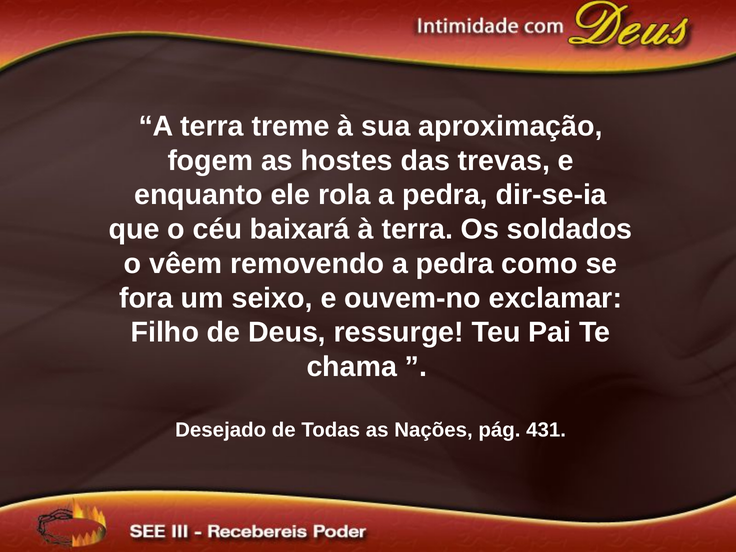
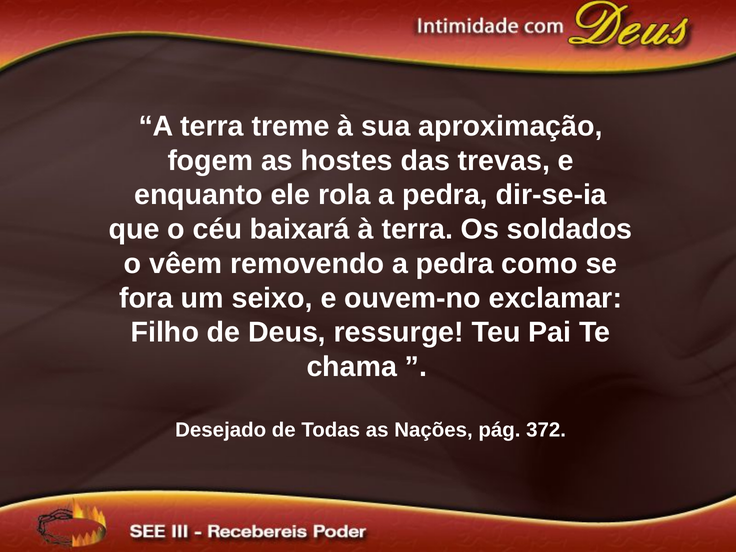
431: 431 -> 372 (546, 430)
